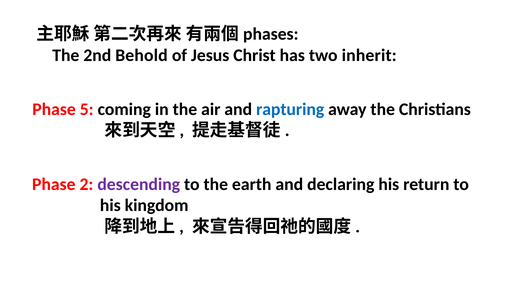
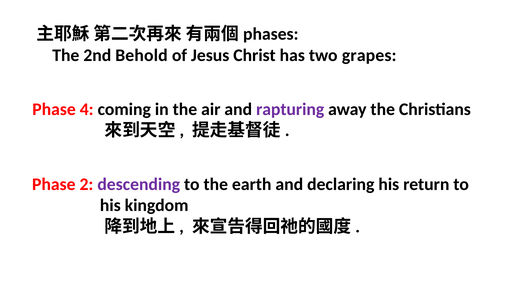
inherit: inherit -> grapes (369, 55)
5: 5 -> 4 (87, 109)
rapturing colour: blue -> purple (290, 109)
